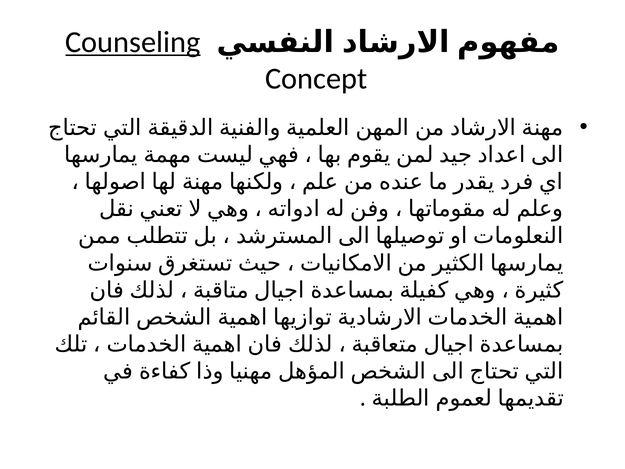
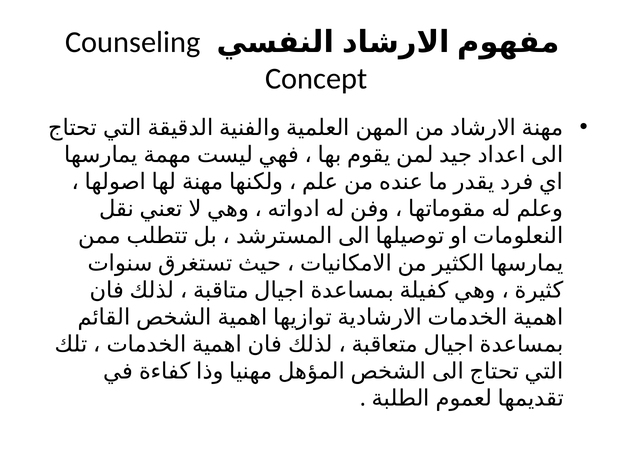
Counseling underline: present -> none (133, 42)
